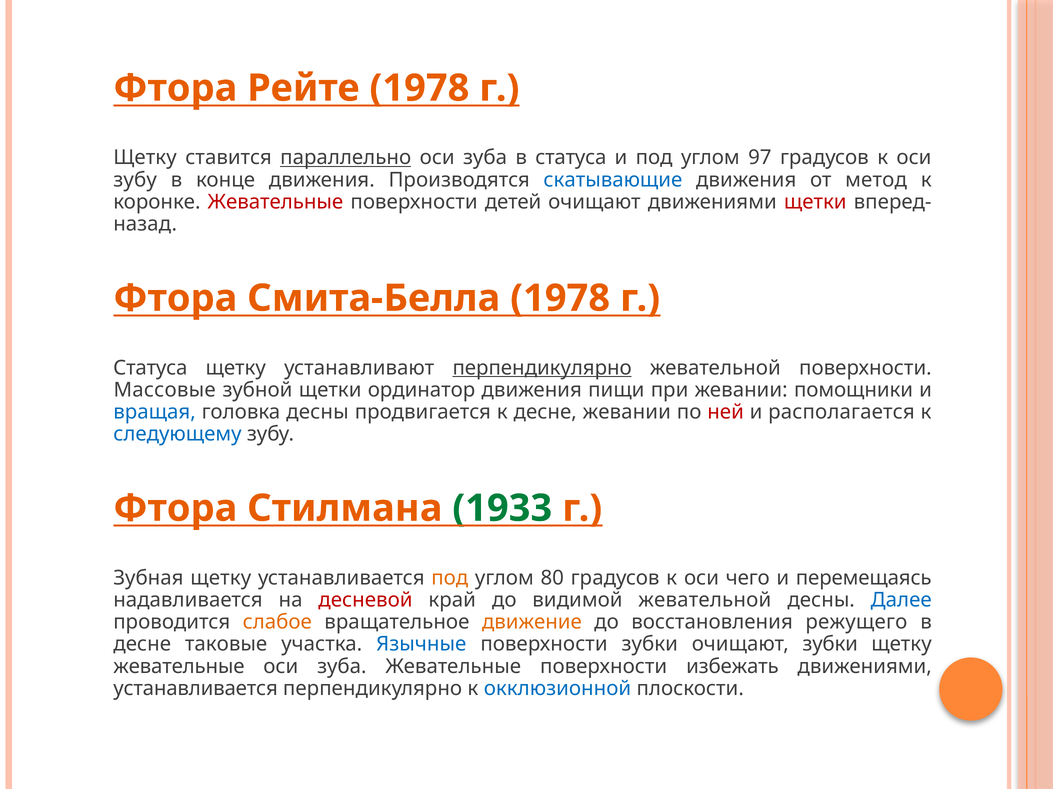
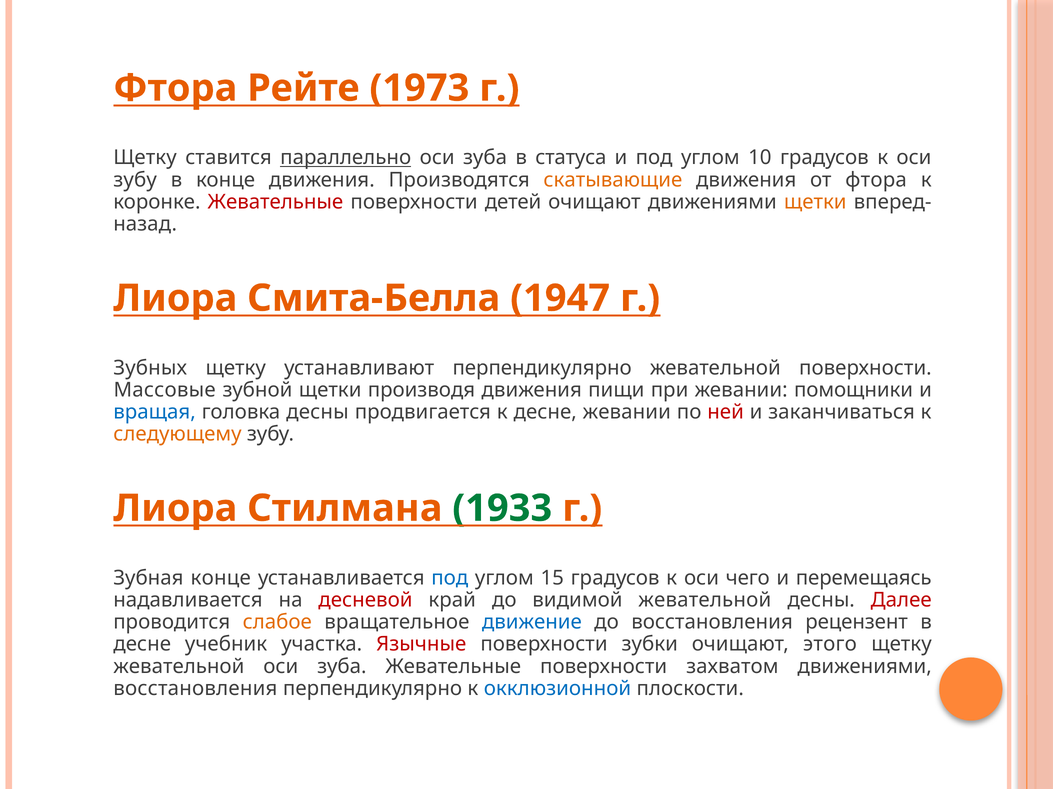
Рейте 1978: 1978 -> 1973 (419, 88)
97: 97 -> 10 (760, 158)
скатывающие colour: blue -> orange (613, 180)
от метод: метод -> фтора (876, 180)
щетки colour: red -> orange (815, 202)
Фтора: Фтора -> Лиора (175, 299)
Смита-Белла 1978: 1978 -> 1947 (560, 299)
Статуса: Статуса -> Зубных (150, 368)
перпендикулярно underline: present -> none (542, 368)
ординатор: ординатор -> производя (421, 390)
располагается: располагается -> заканчиваться (842, 412)
следующему colour: blue -> orange (177, 435)
Фтора: Фтора -> Лиора (175, 509)
Зубная щетку: щетку -> конце (221, 578)
под colour: orange -> blue (450, 578)
80: 80 -> 15 (552, 578)
Далее colour: blue -> red (901, 601)
движение colour: orange -> blue (532, 623)
режущего: режущего -> рецензент (857, 623)
таковые: таковые -> учебник (226, 645)
Язычные colour: blue -> red (421, 645)
очищают зубки: зубки -> этого (830, 645)
жевательные: жевательные -> жевательной (179, 667)
избежать: избежать -> захватом (732, 667)
устанавливается: устанавливается -> восстановления (195, 689)
